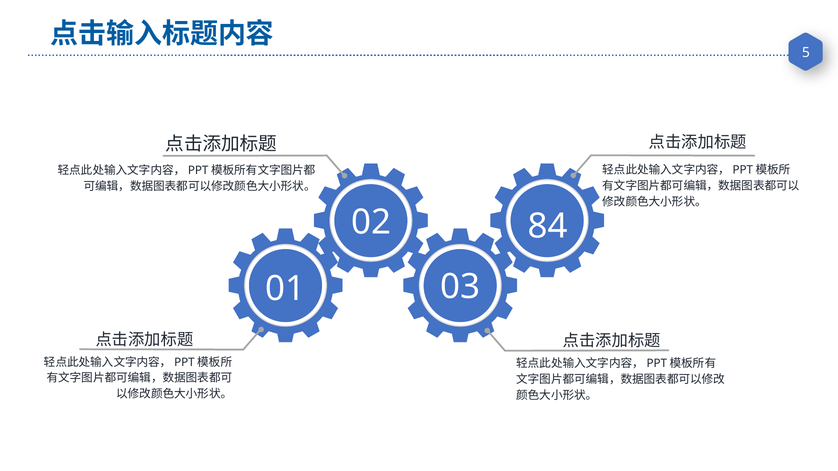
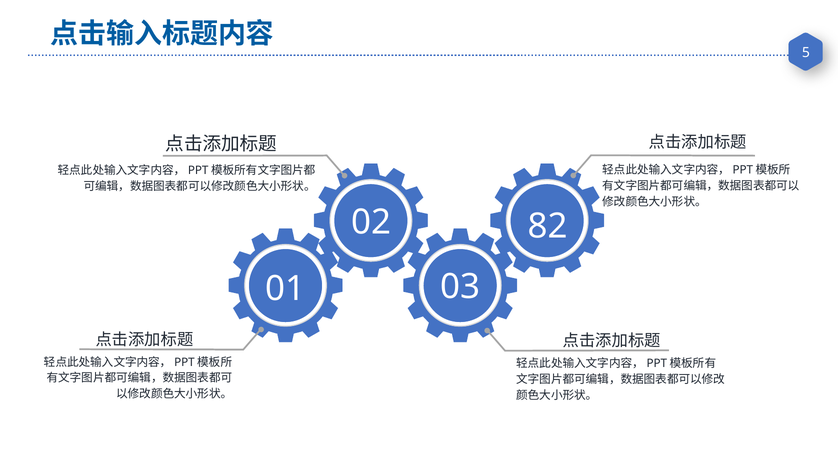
84: 84 -> 82 (548, 226)
